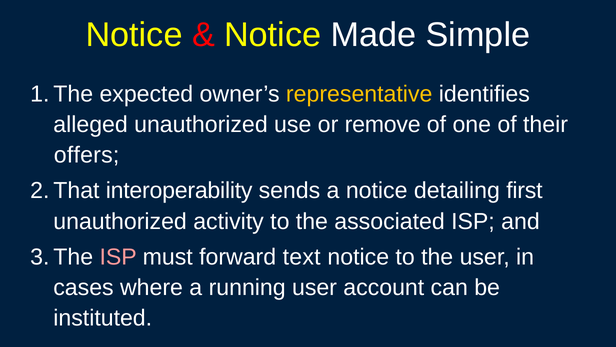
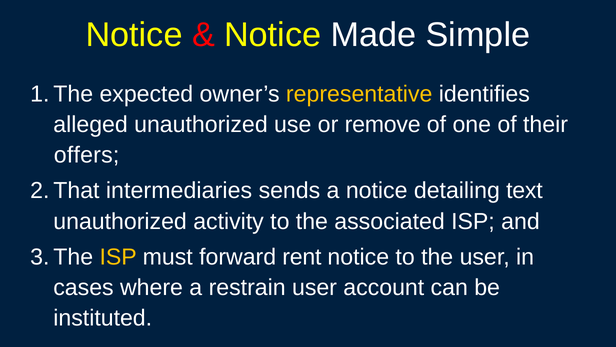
interoperability: interoperability -> intermediaries (179, 191)
first: first -> text (524, 191)
ISP colour: pink -> yellow (118, 257)
text: text -> rent (302, 257)
running: running -> restrain (247, 287)
